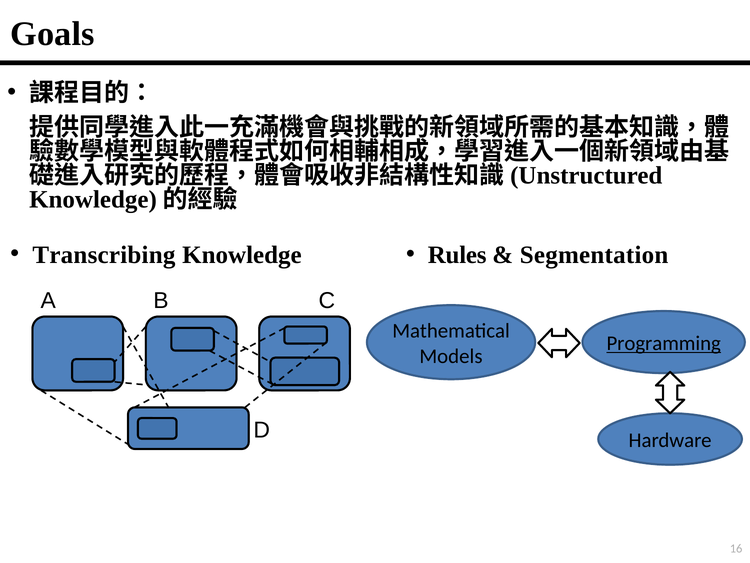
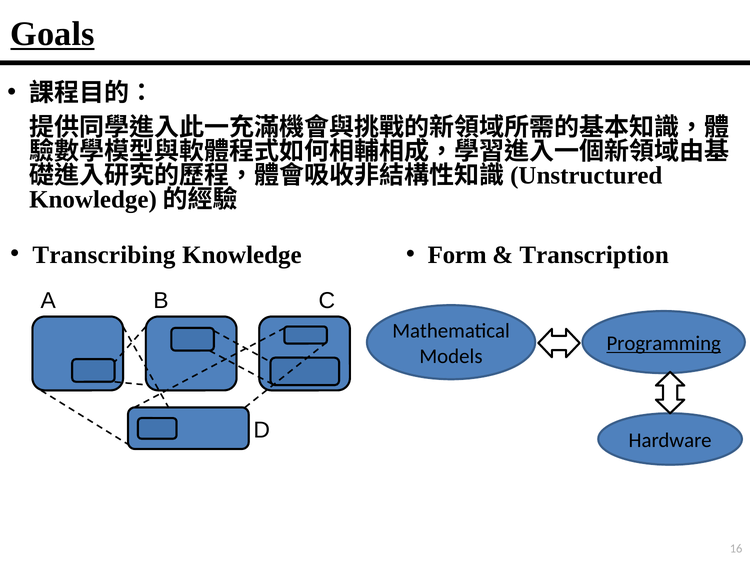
Goals underline: none -> present (52, 34)
Rules: Rules -> Form (457, 255)
Segmentation: Segmentation -> Transcription (594, 255)
